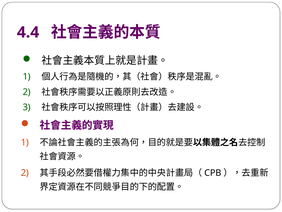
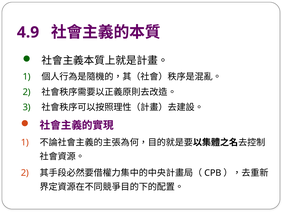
4.4: 4.4 -> 4.9 (28, 32)
